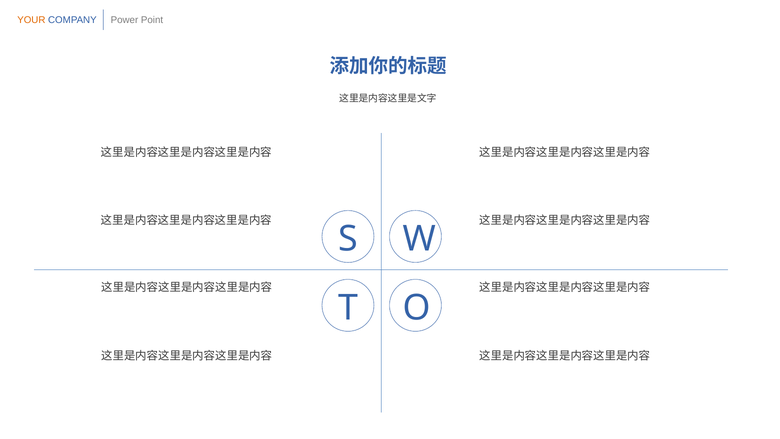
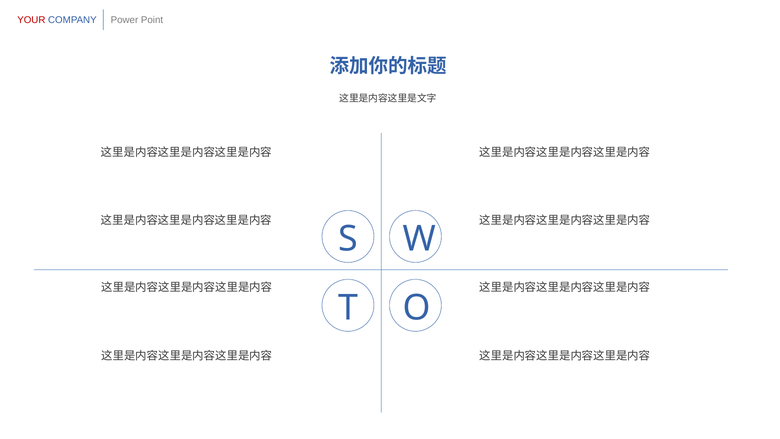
YOUR colour: orange -> red (31, 20)
